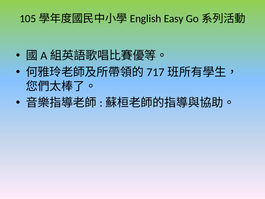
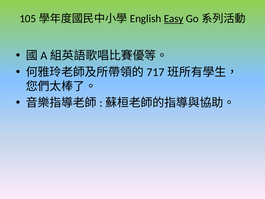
Easy underline: none -> present (174, 19)
